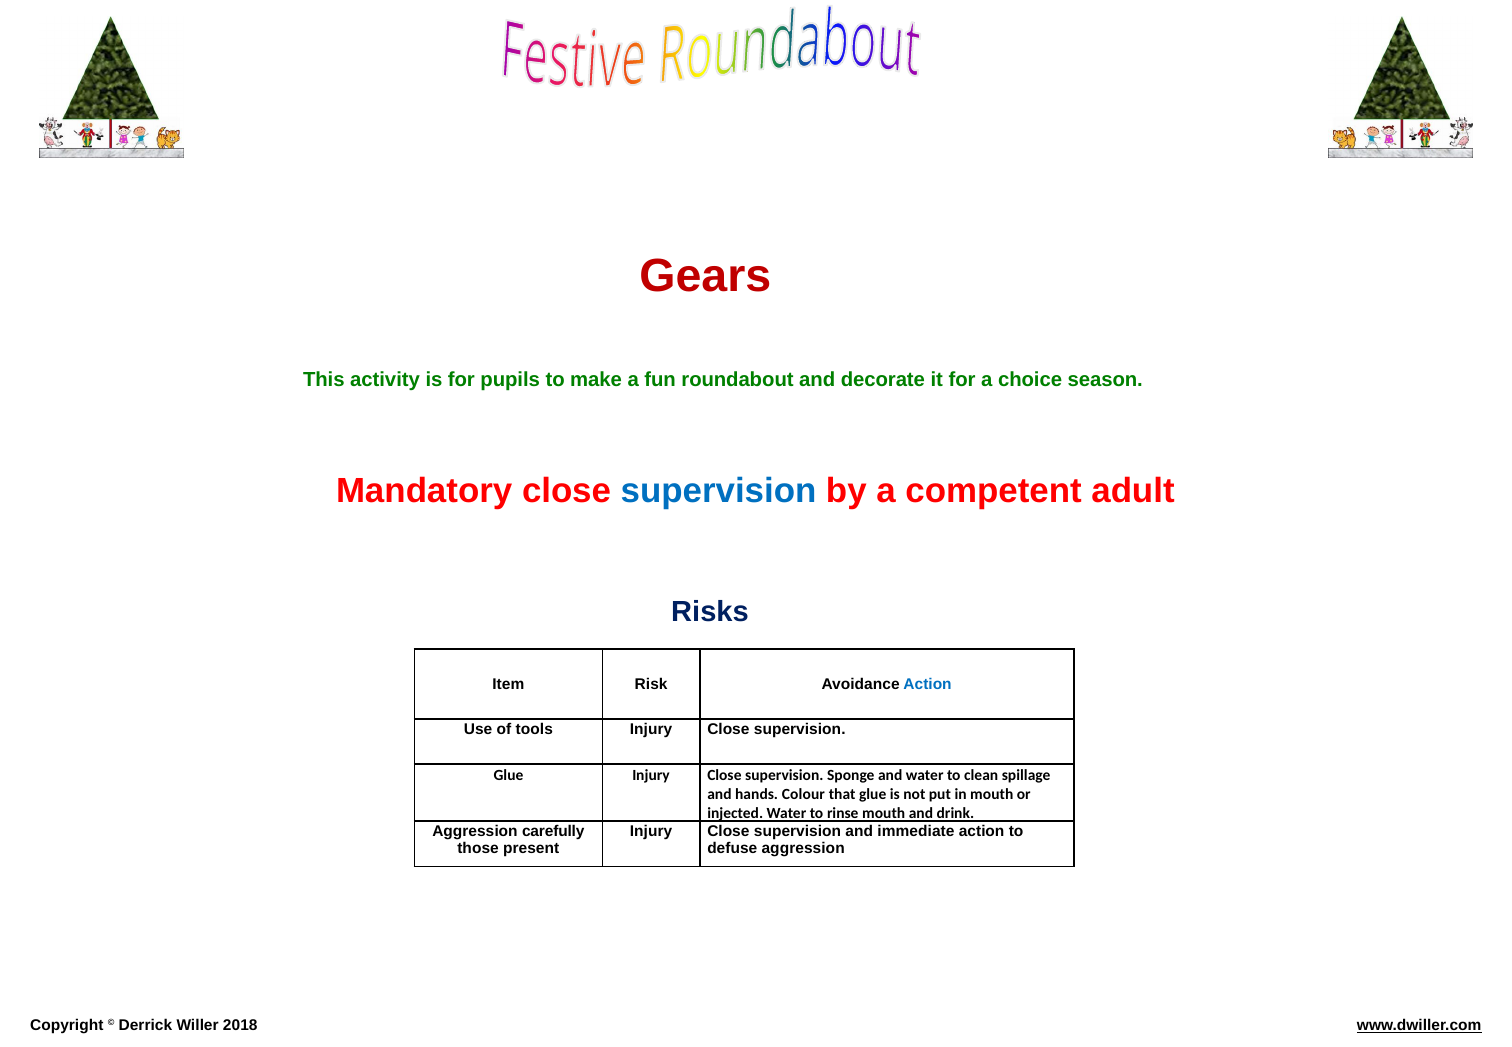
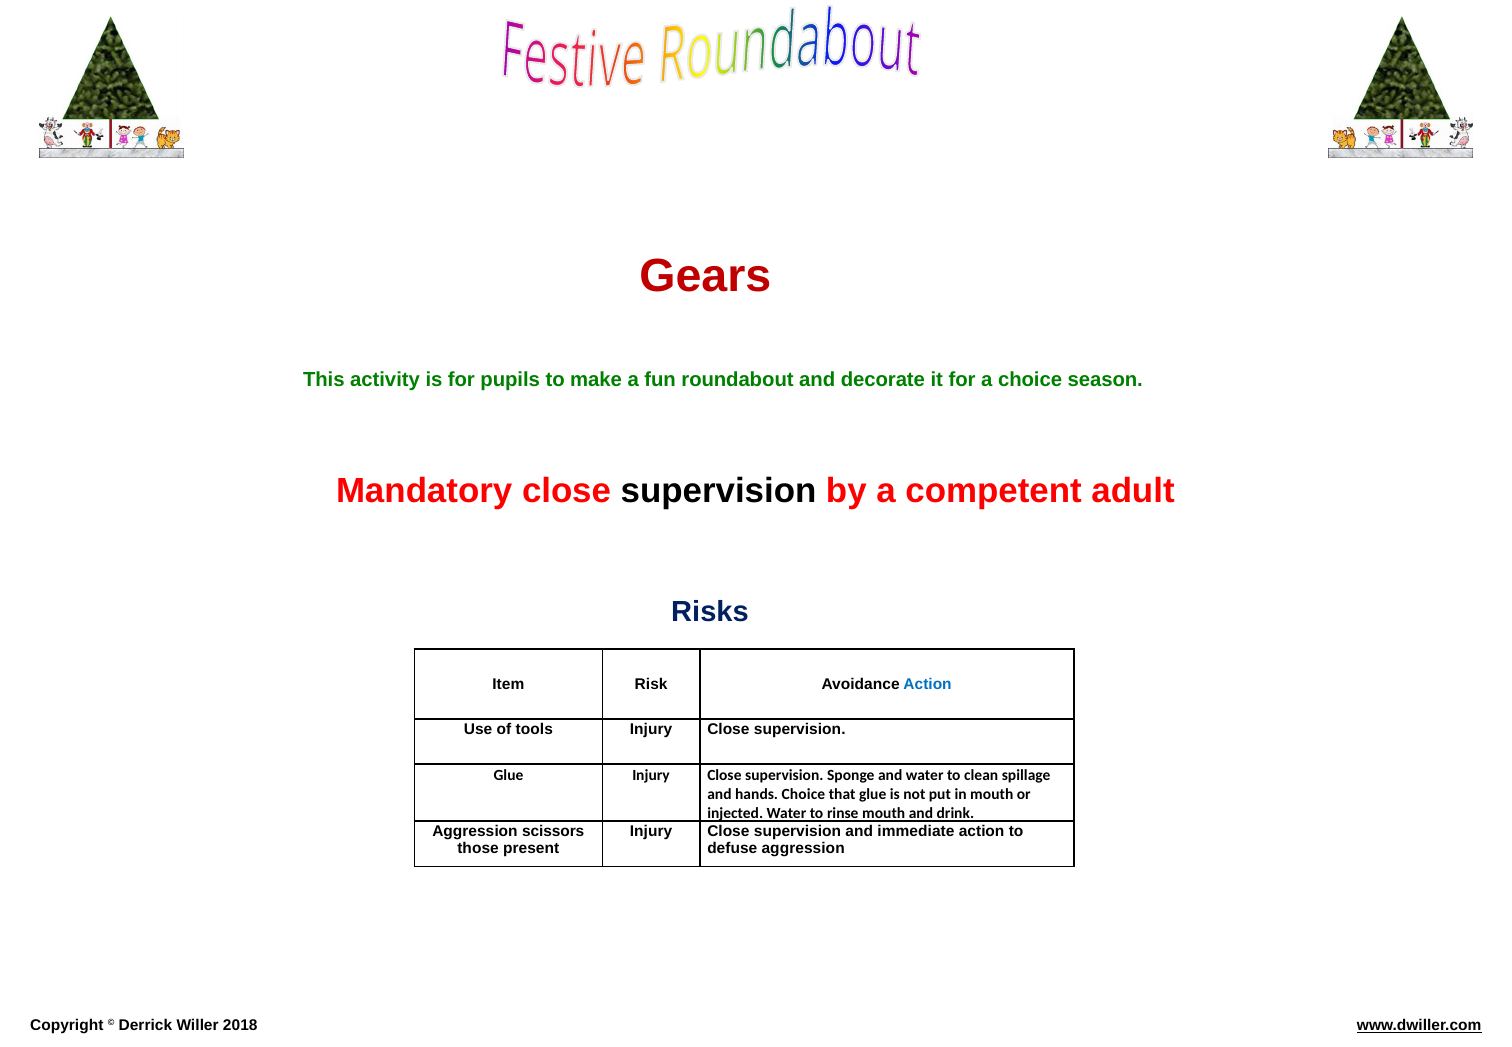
supervision colour: blue -> black (719, 491)
hands Colour: Colour -> Choice (803, 794)
carefully: carefully -> scissors (553, 831)
